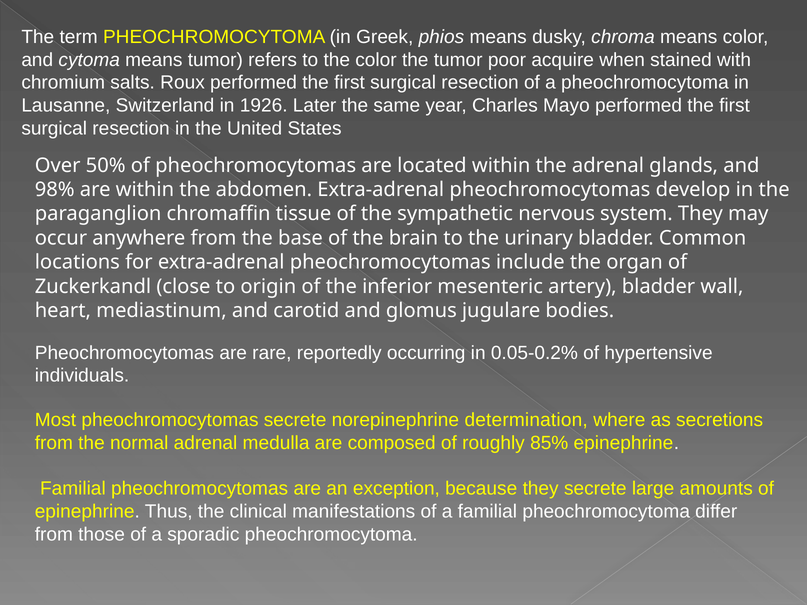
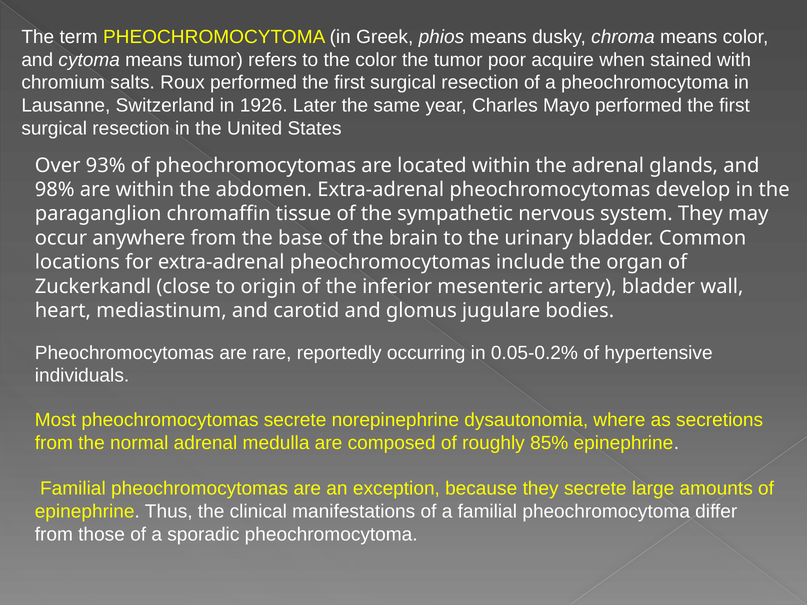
50%: 50% -> 93% (106, 165)
determination: determination -> dysautonomia (526, 420)
